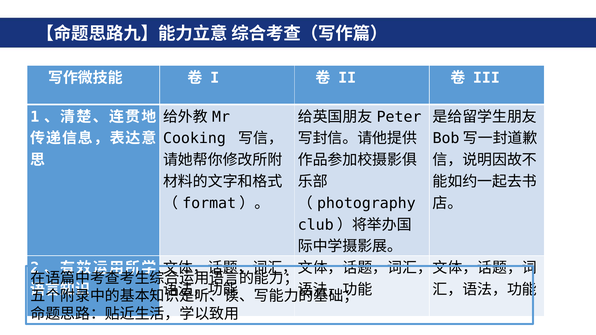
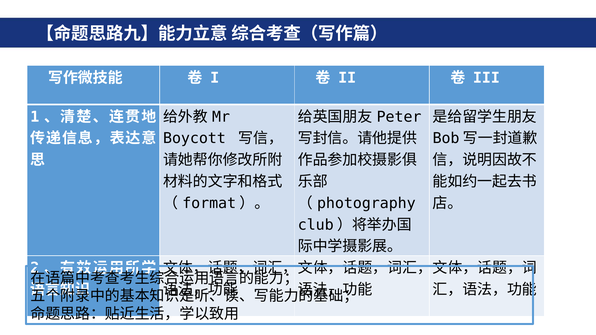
Cooking: Cooking -> Boycott (194, 138)
